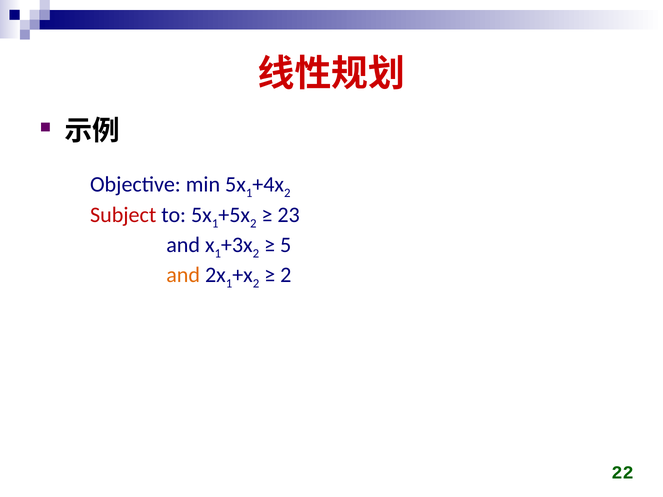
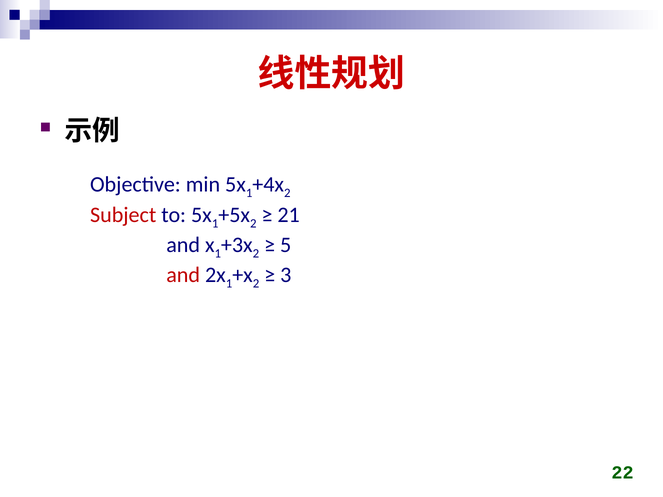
23: 23 -> 21 (289, 215)
and colour: orange -> red (183, 275)
2: 2 -> 3 (286, 275)
